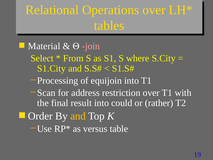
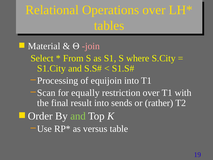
address: address -> equally (85, 93)
could: could -> sends (122, 103)
and colour: yellow -> light green (78, 116)
